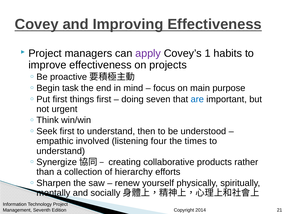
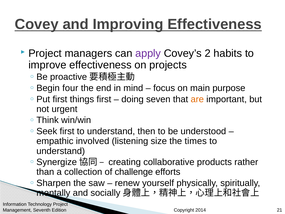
1: 1 -> 2 (208, 53)
task: task -> four (70, 88)
are colour: blue -> orange (197, 99)
four: four -> size (159, 141)
hierarchy: hierarchy -> challenge (134, 172)
